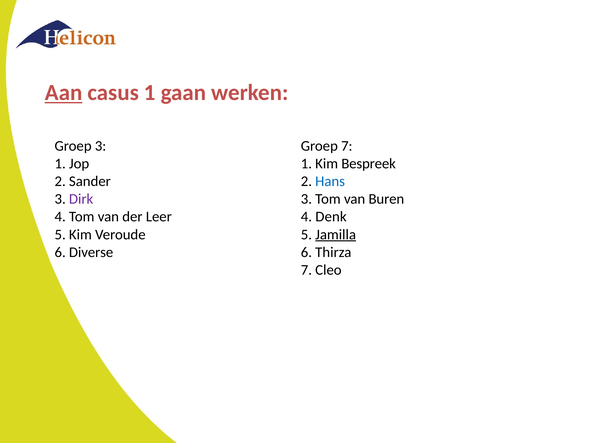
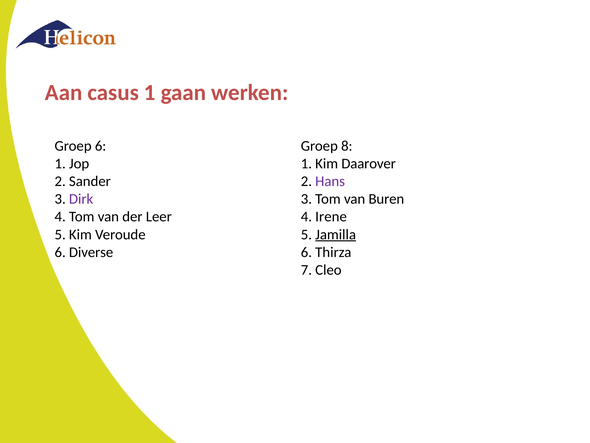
Aan underline: present -> none (64, 93)
Groep 3: 3 -> 6 (101, 146)
Groep 7: 7 -> 8 (347, 146)
Bespreek: Bespreek -> Daarover (369, 163)
Hans colour: blue -> purple (330, 181)
Denk: Denk -> Irene (331, 217)
